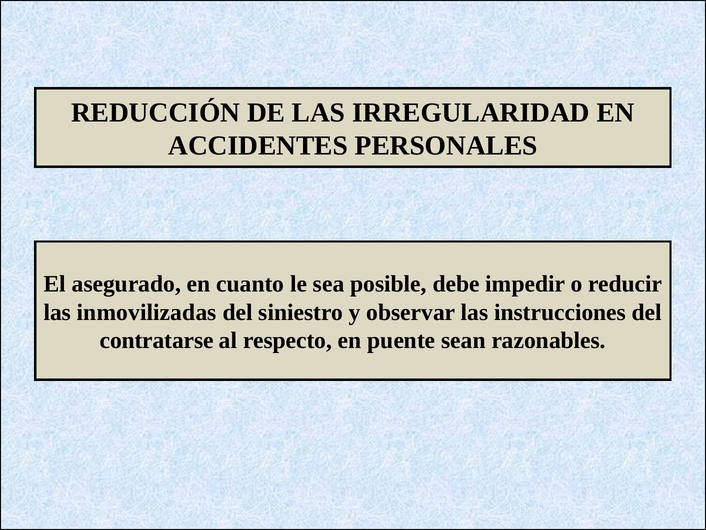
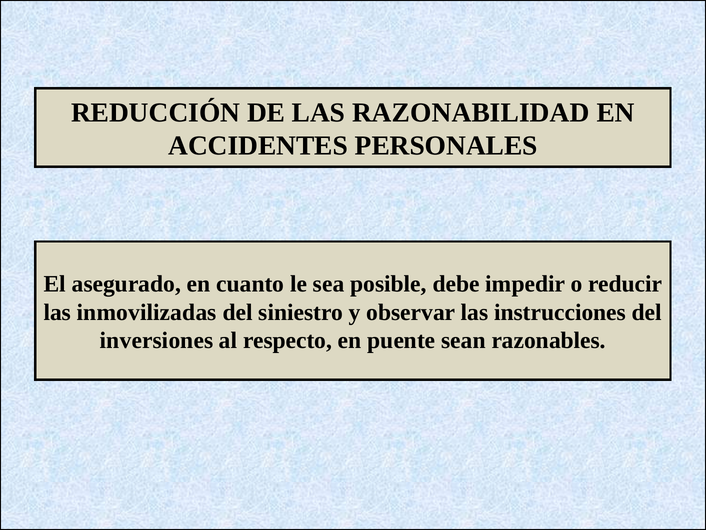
IRREGULARIDAD: IRREGULARIDAD -> RAZONABILIDAD (471, 113)
contratarse: contratarse -> inversiones (157, 340)
